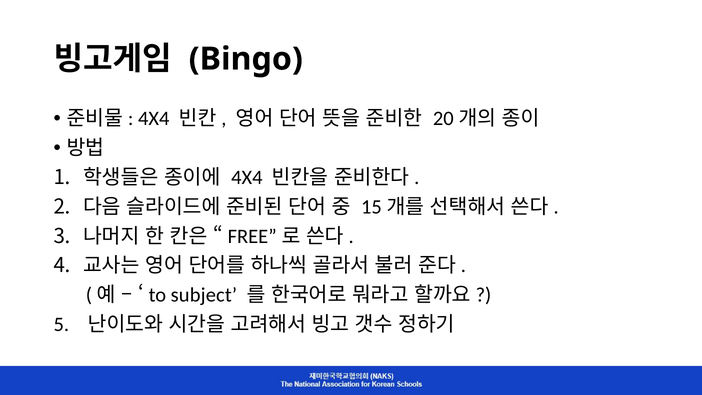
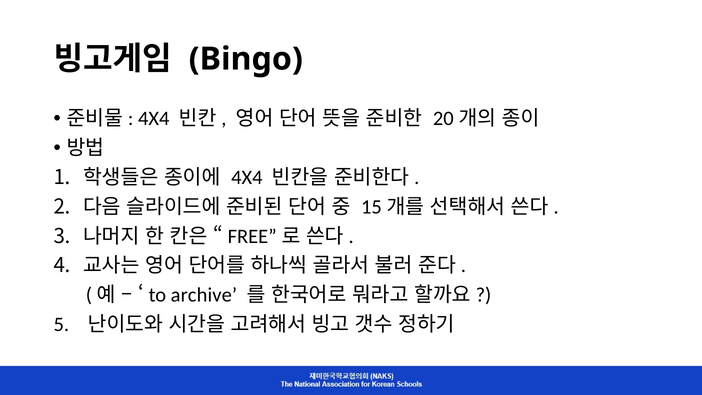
subject: subject -> archive (204, 295)
